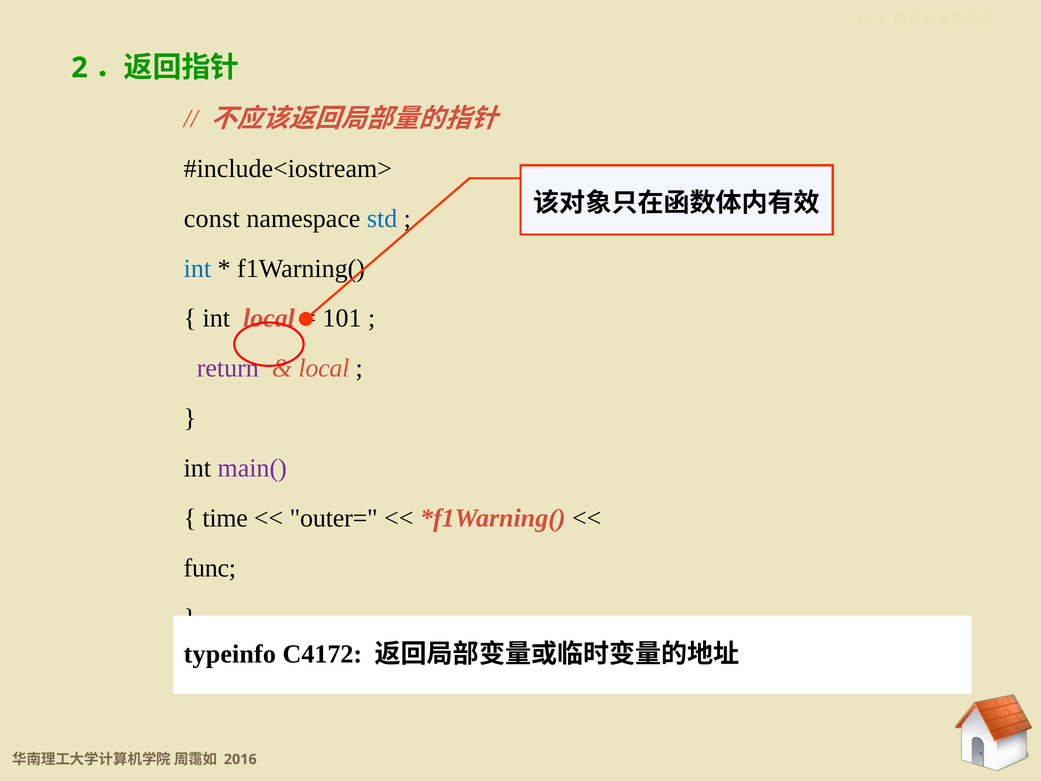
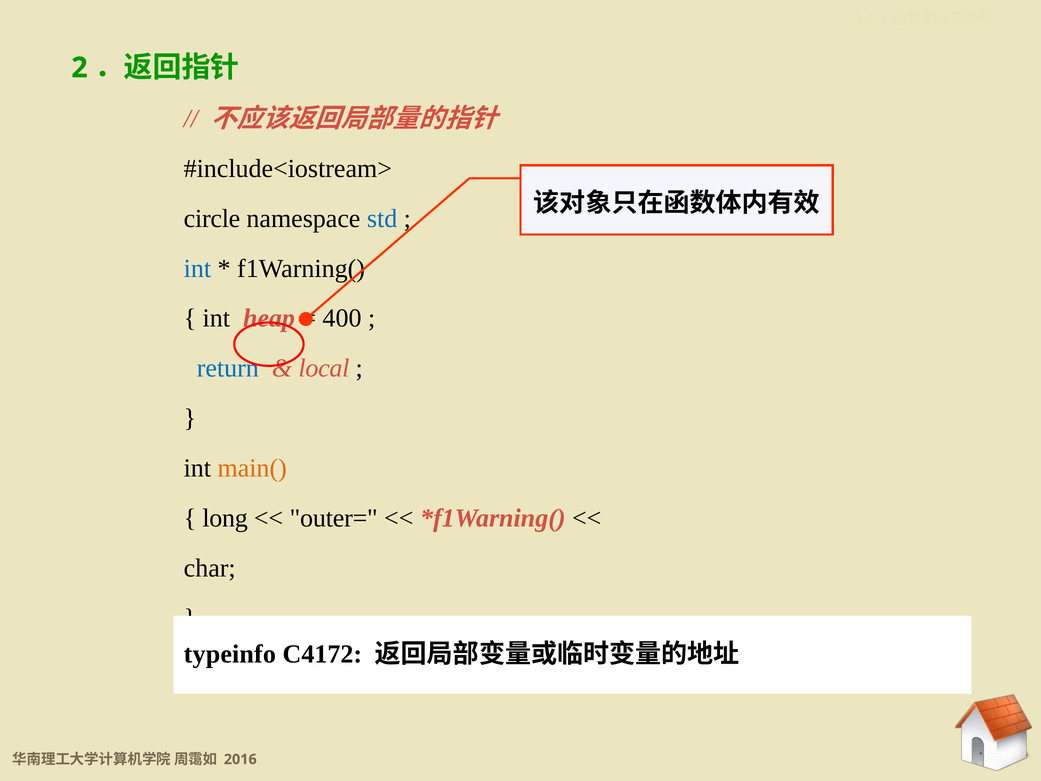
const: const -> circle (212, 218)
int local: local -> heap (269, 318)
101: 101 -> 400 (342, 318)
return colour: purple -> blue (228, 368)
main( colour: purple -> orange (252, 468)
time: time -> long (225, 518)
func: func -> char (210, 568)
